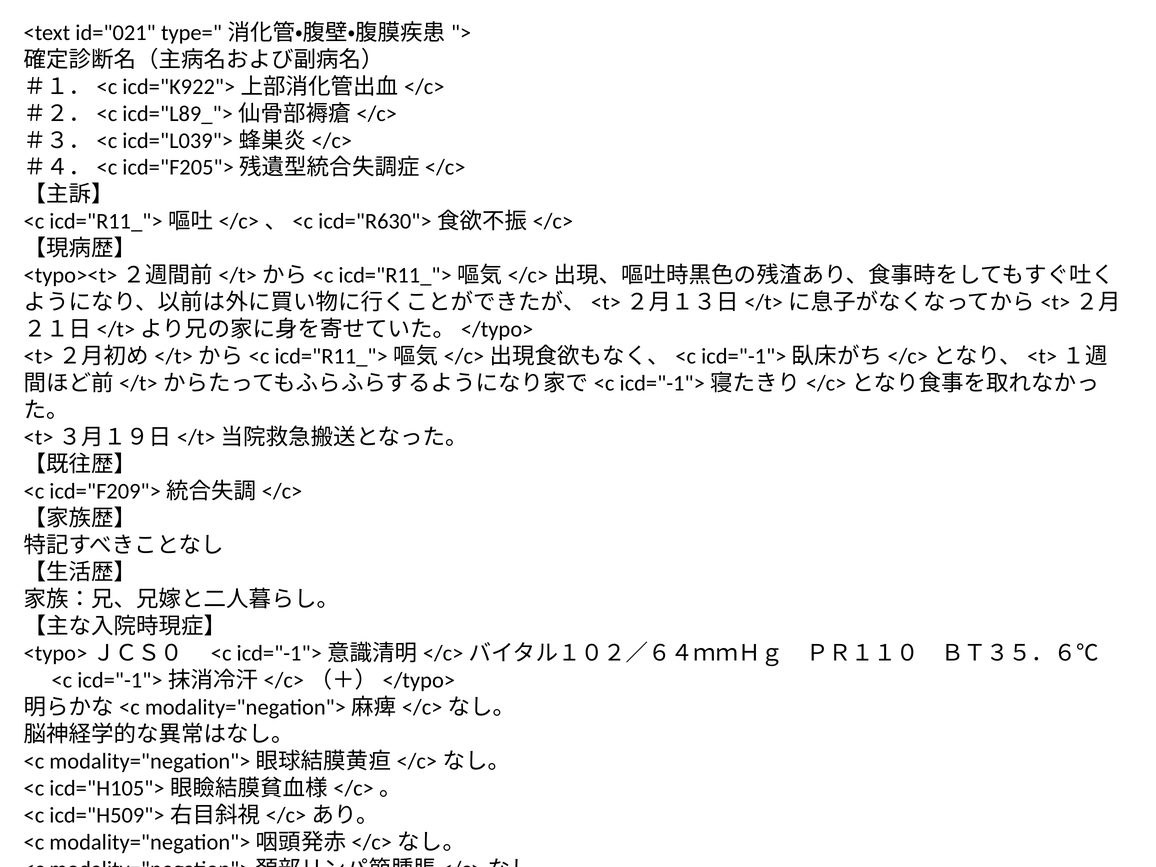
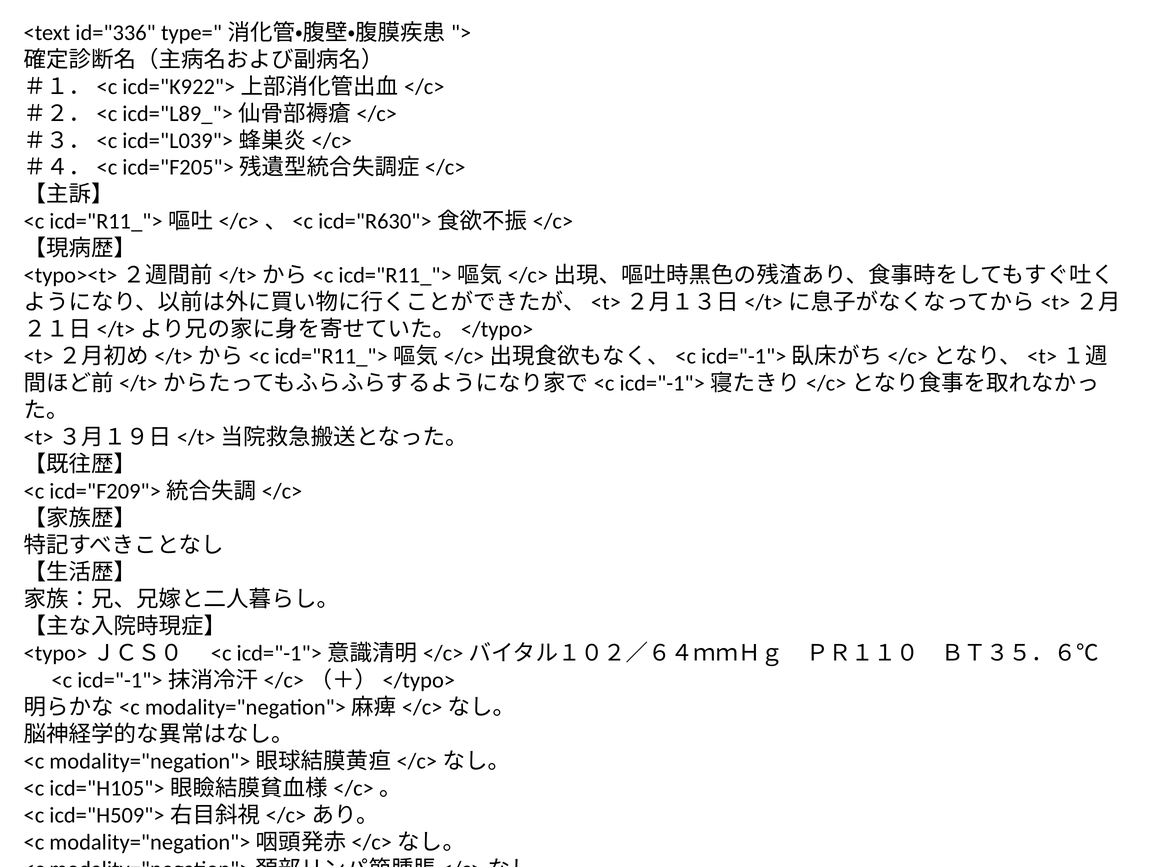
id="021: id="021 -> id="336 (116, 33)
